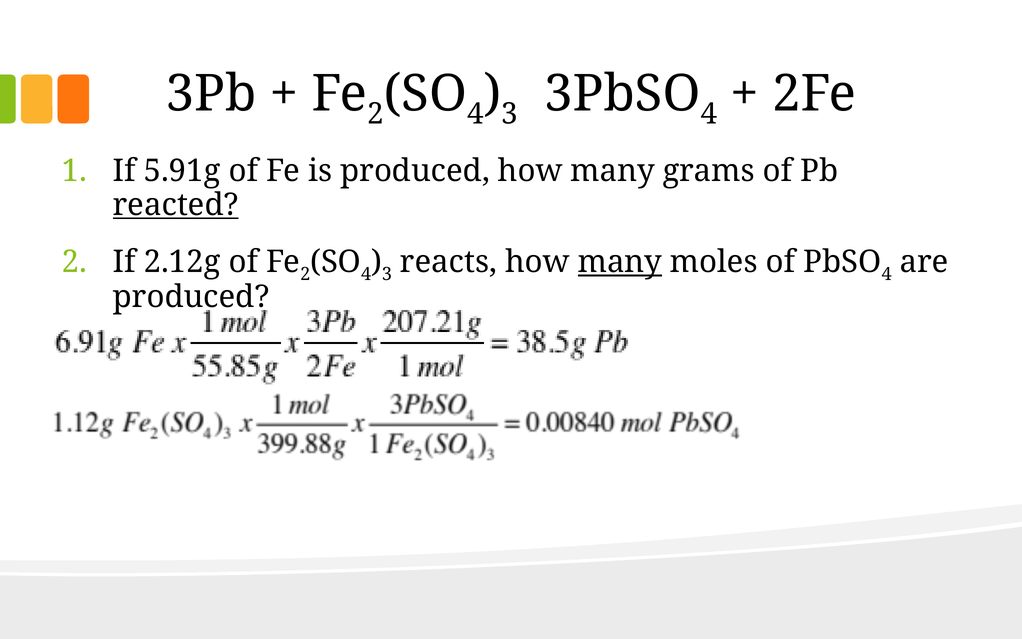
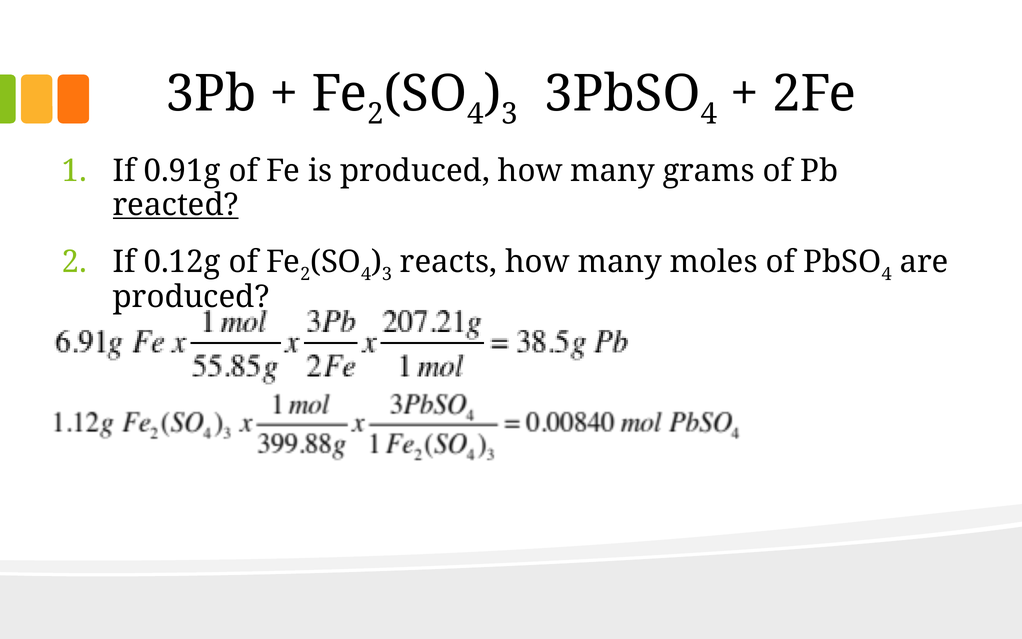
5.91g: 5.91g -> 0.91g (182, 171)
2.12g: 2.12g -> 0.12g (182, 262)
many underline: present -> none (620, 262)
